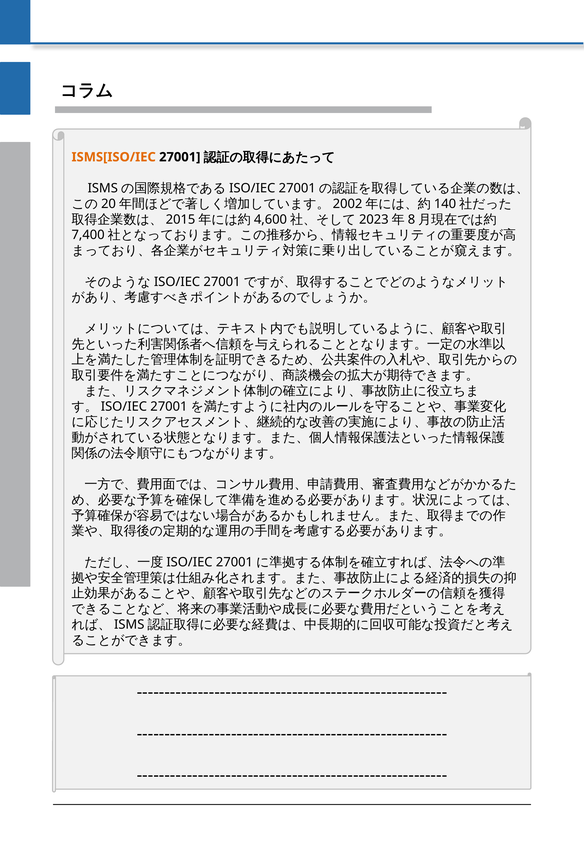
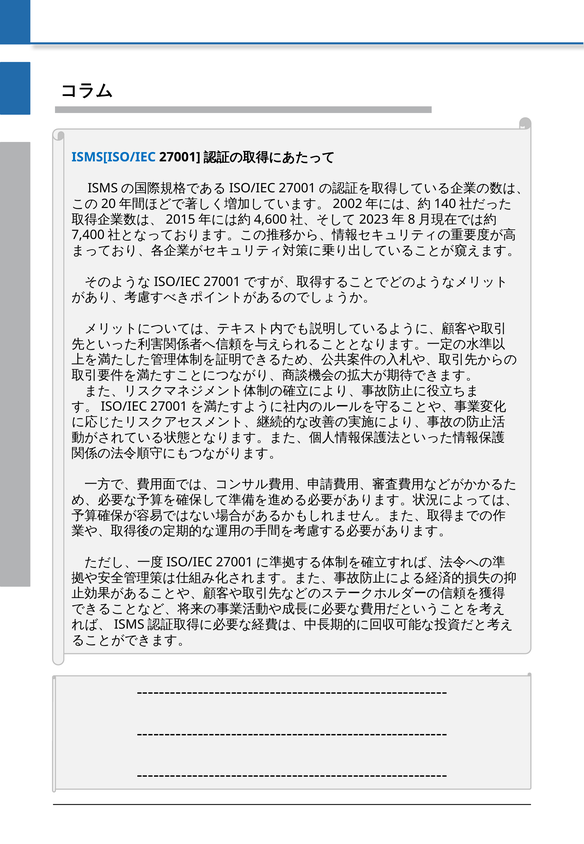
ISMS[ISO/IEC colour: orange -> blue (114, 157)
